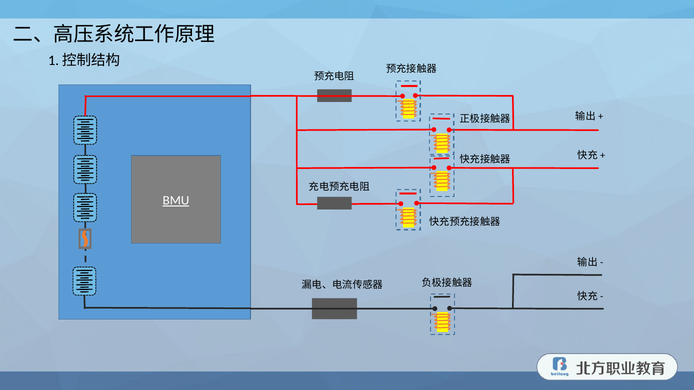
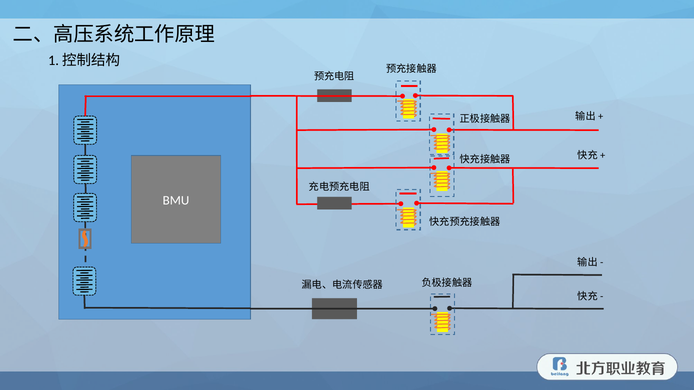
BMU underline: present -> none (176, 201)
